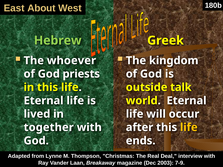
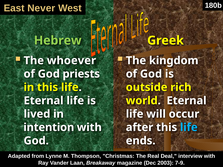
About: About -> Never (41, 8)
talk: talk -> rich (181, 87)
together: together -> intention (49, 128)
life colour: yellow -> light blue (189, 128)
